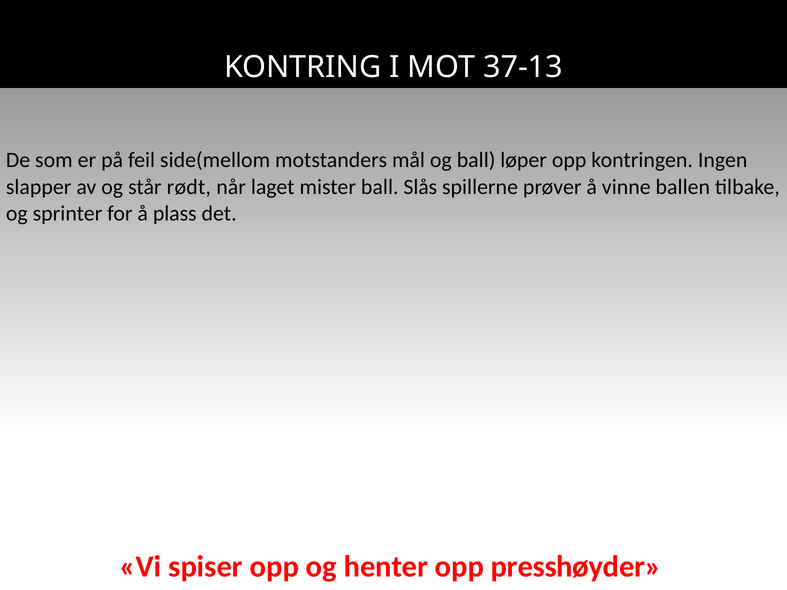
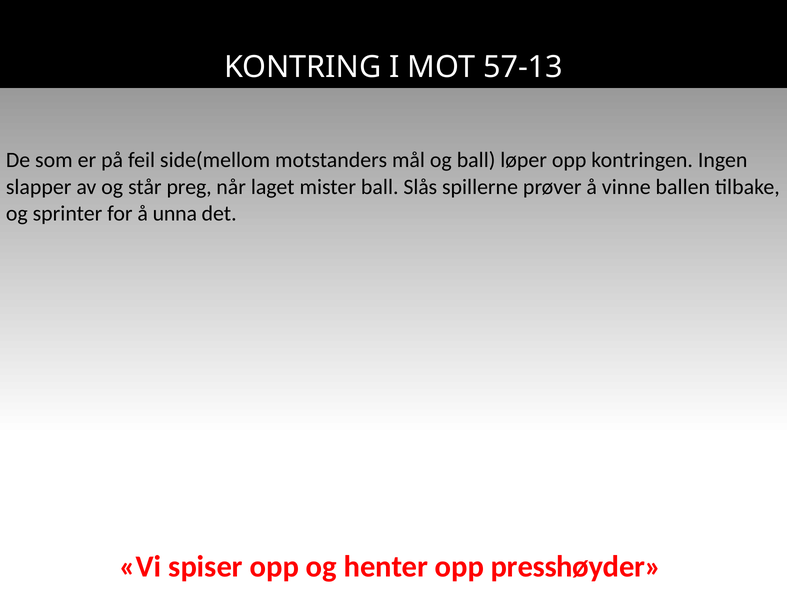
37-13: 37-13 -> 57-13 (523, 67)
rødt: rødt -> preg (189, 187)
plass: plass -> unna (175, 214)
